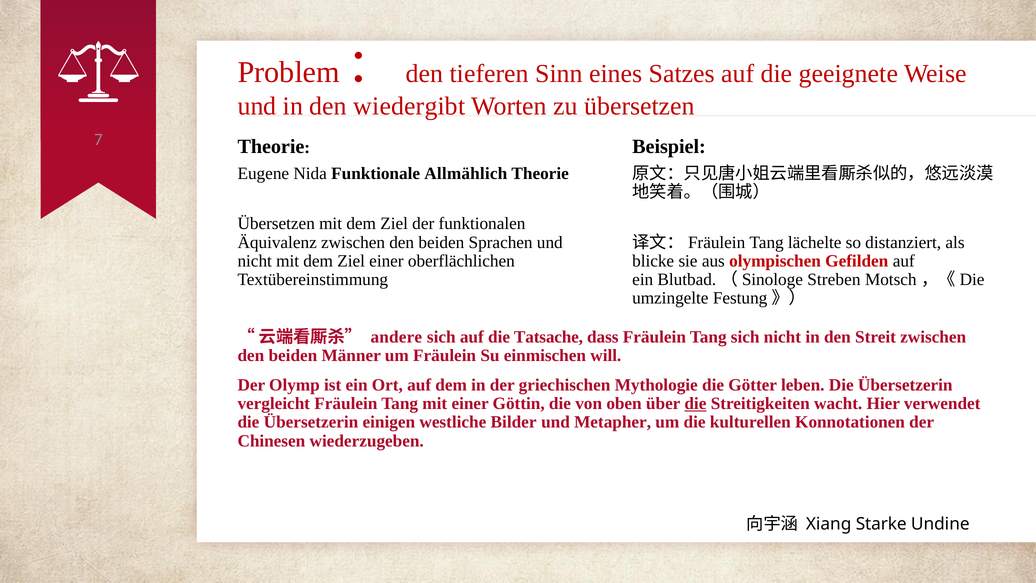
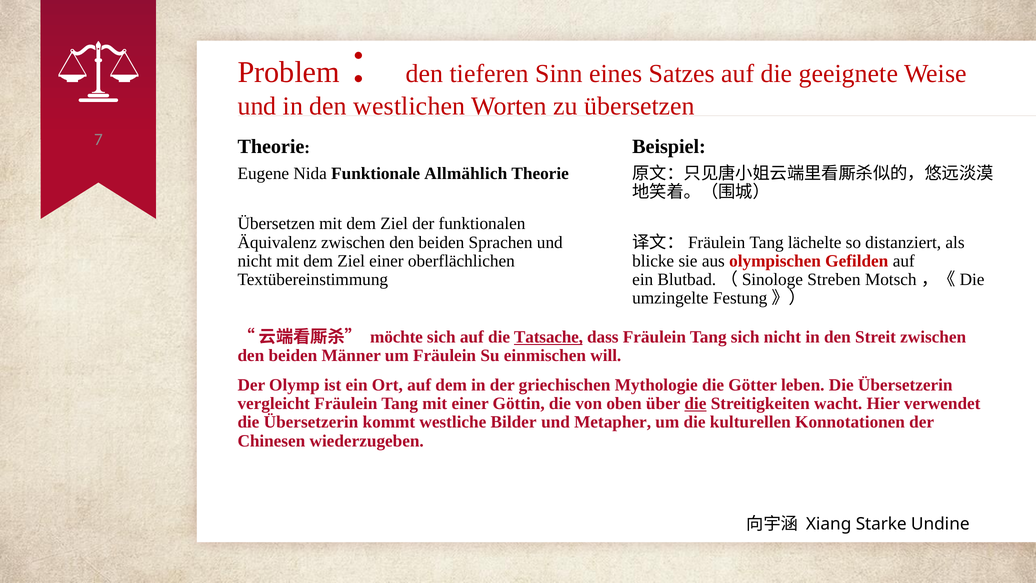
wiedergibt: wiedergibt -> westlichen (409, 106)
andere: andere -> möchte (396, 337)
Tatsache underline: none -> present (548, 337)
einigen: einigen -> kommt (389, 422)
